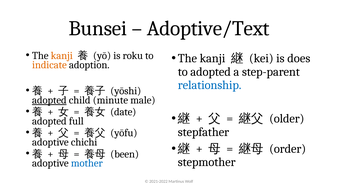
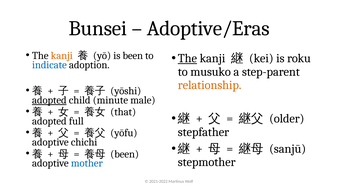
Adoptive/Text: Adoptive/Text -> Adoptive/Eras (208, 28)
is roku: roku -> been (133, 56)
The underline: none -> present (187, 58)
does: does -> roku (299, 58)
indicate colour: orange -> blue (49, 65)
to adopted: adopted -> musuko (211, 72)
relationship colour: blue -> orange (210, 85)
date: date -> that (123, 112)
order: order -> sanjū (288, 149)
